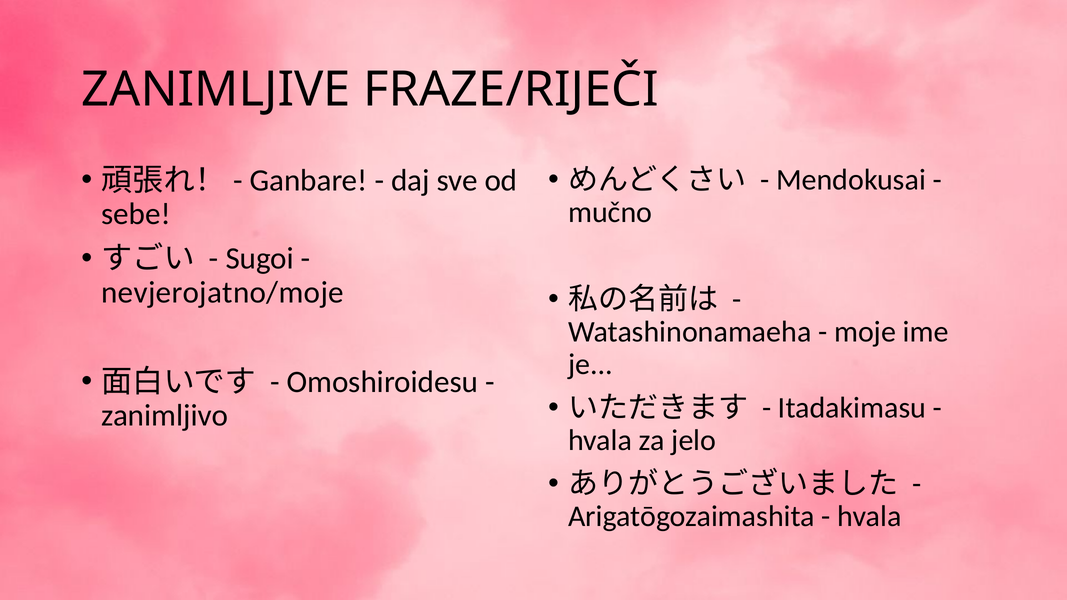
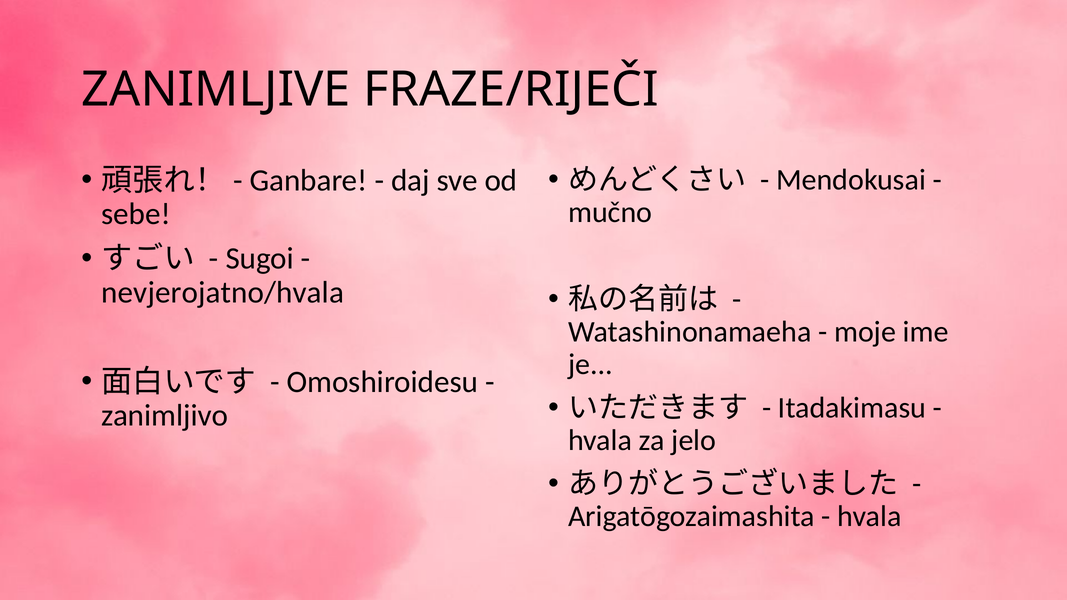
nevjerojatno/moje: nevjerojatno/moje -> nevjerojatno/hvala (223, 292)
